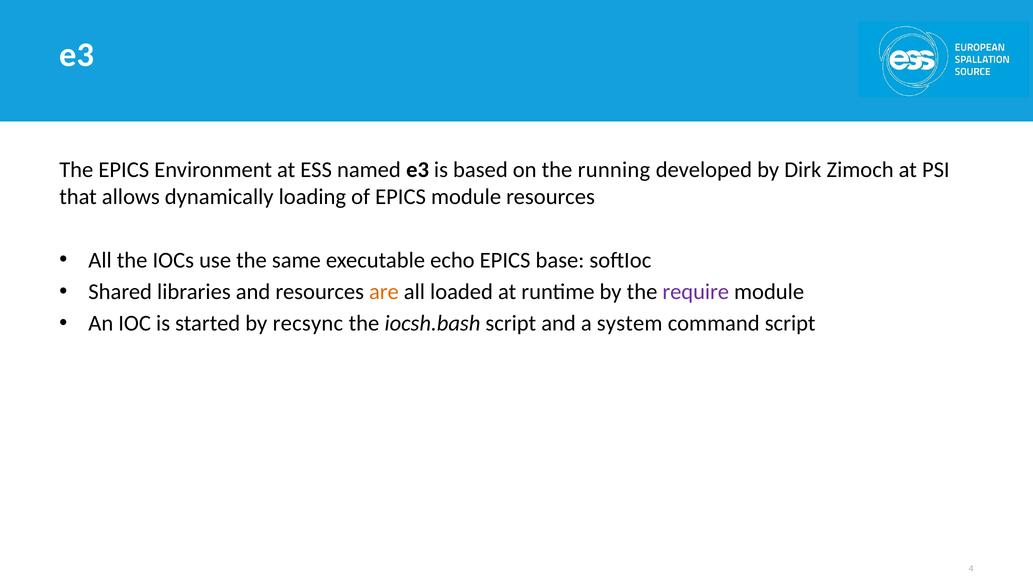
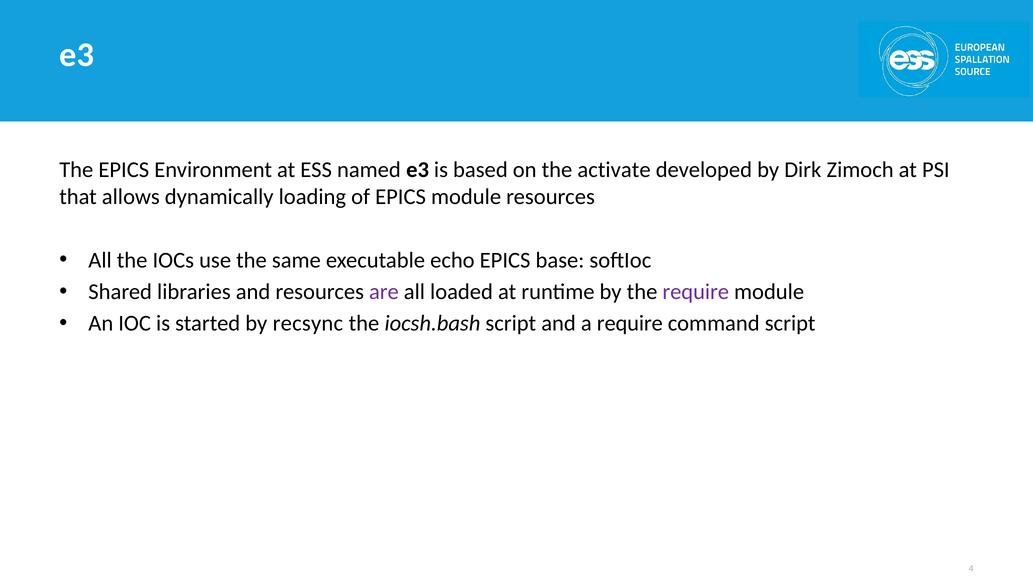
running: running -> activate (614, 170)
are colour: orange -> purple (384, 292)
a system: system -> require (630, 324)
